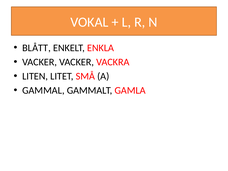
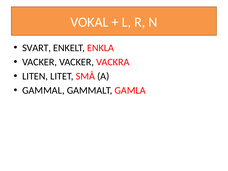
BLÅTT: BLÅTT -> SVART (37, 48)
